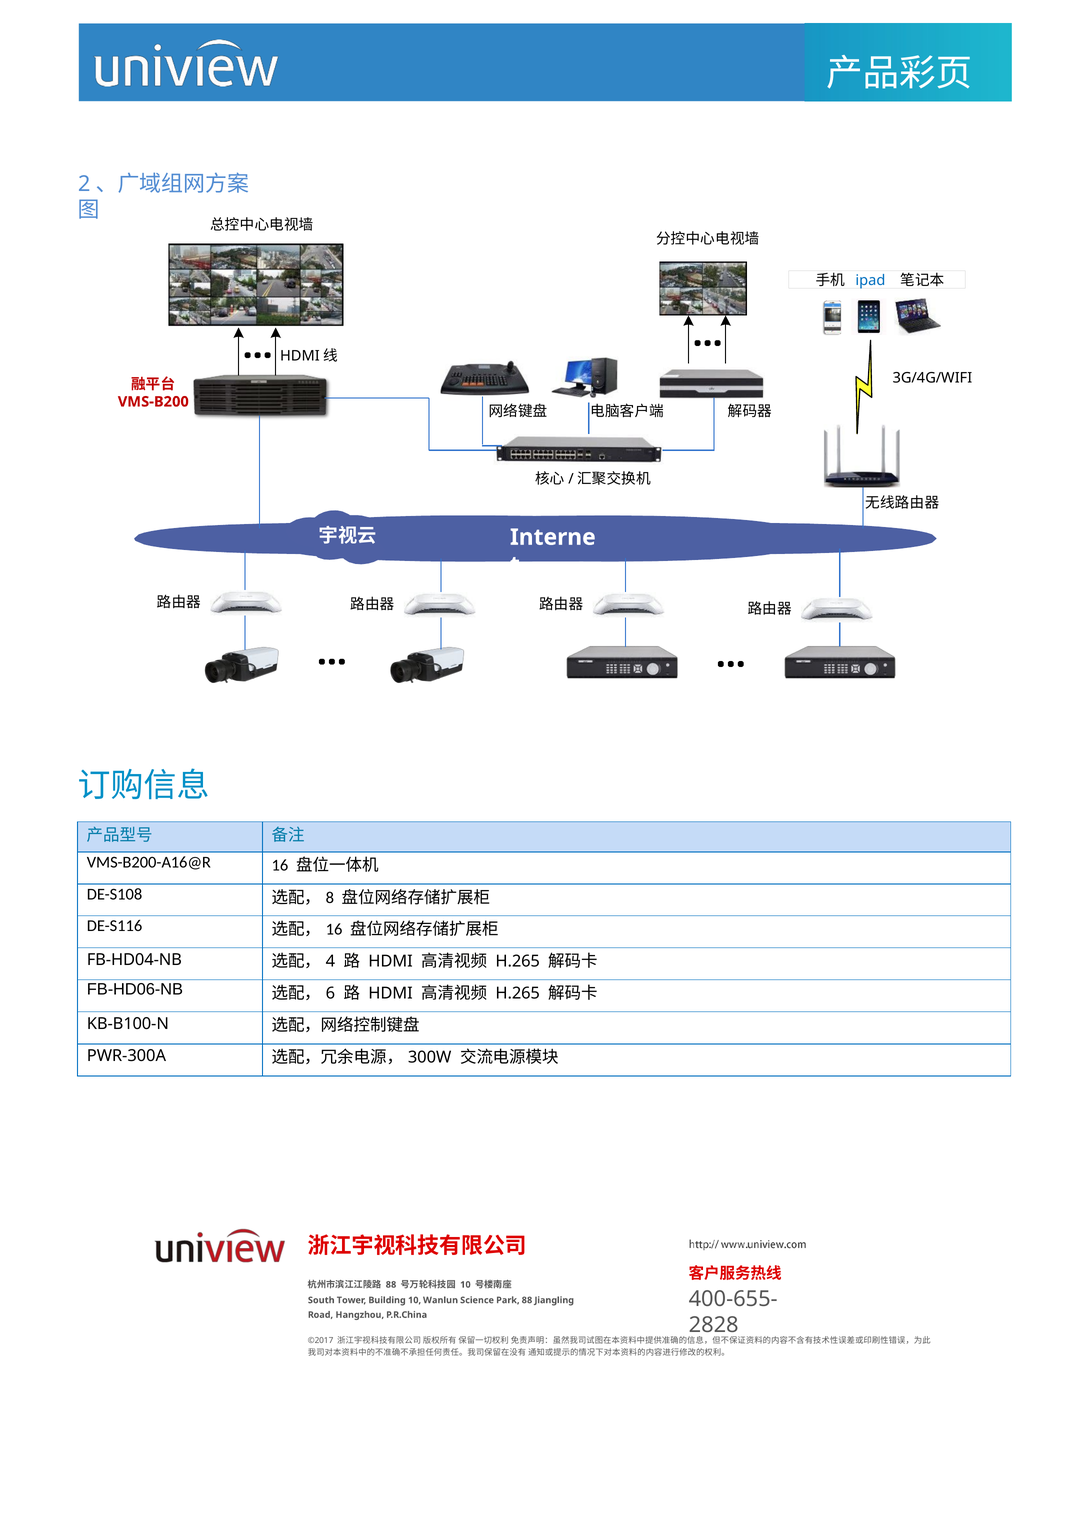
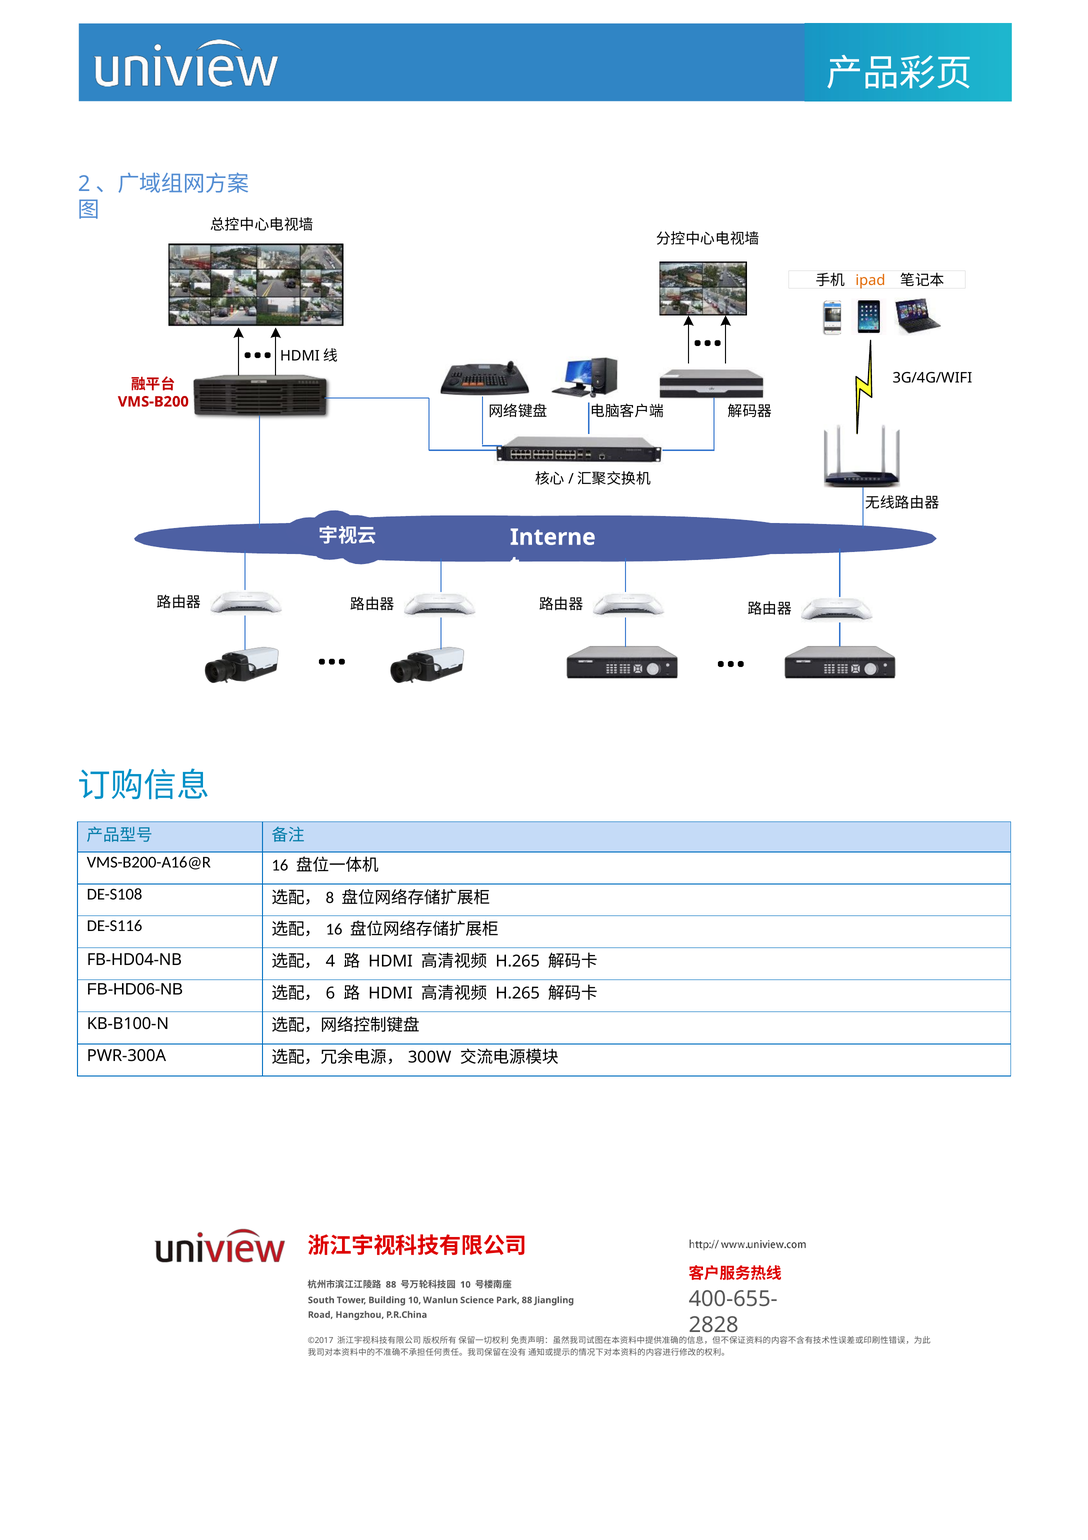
ipad colour: blue -> orange (870, 281)
